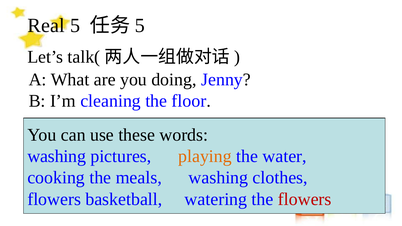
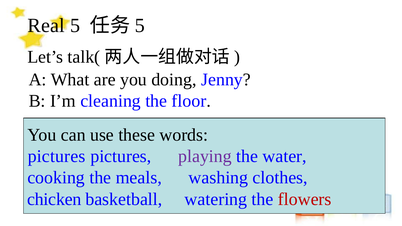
washing: washing -> pictures (57, 156)
playing colour: orange -> purple (205, 156)
flowers: flowers -> chicken (54, 199)
